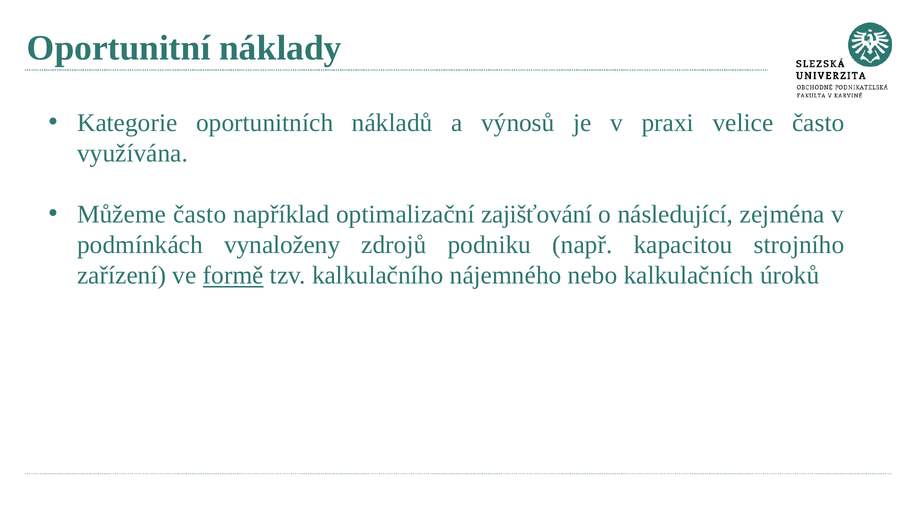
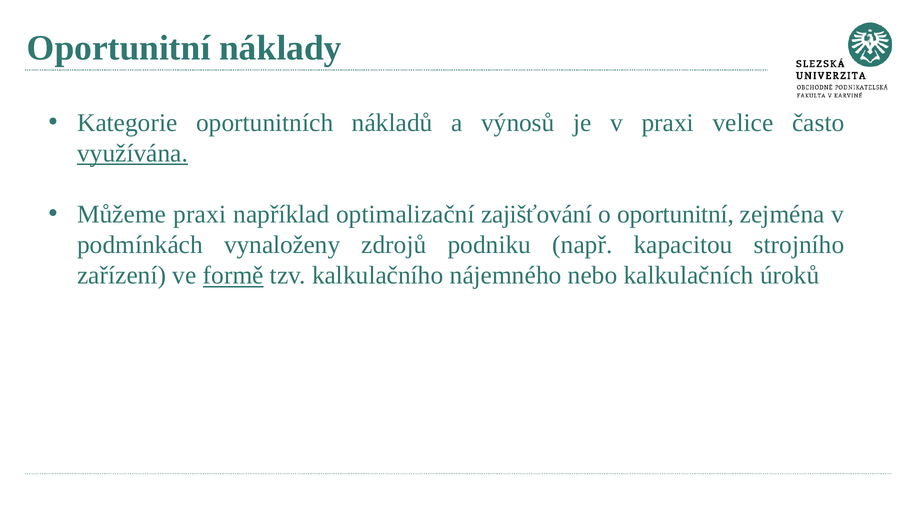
využívána underline: none -> present (133, 153)
Můžeme často: často -> praxi (200, 214)
o následující: následující -> oportunitní (676, 214)
